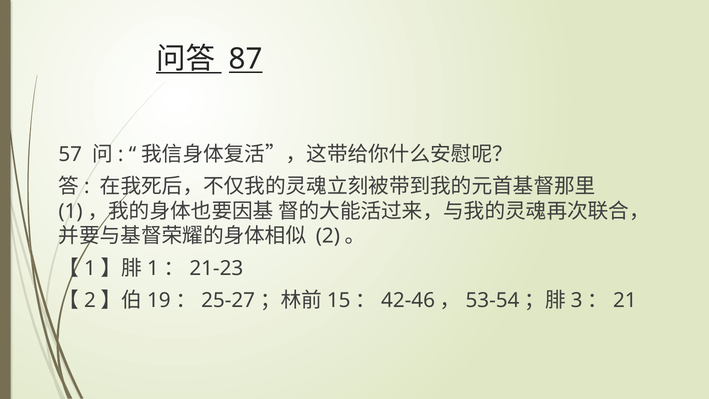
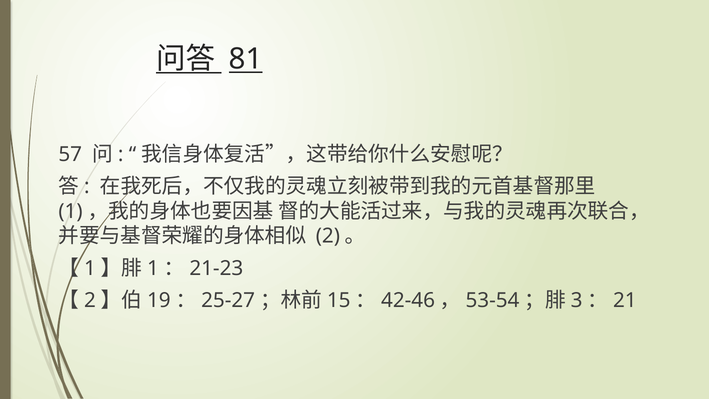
87: 87 -> 81 (246, 59)
